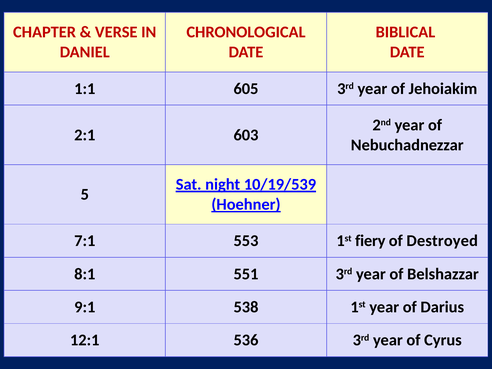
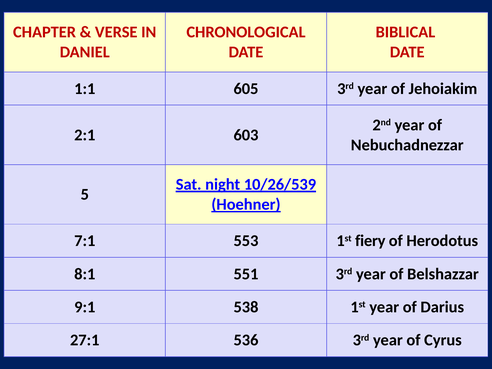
10/19/539: 10/19/539 -> 10/26/539 (280, 185)
Destroyed: Destroyed -> Herodotus (442, 241)
12:1: 12:1 -> 27:1 (85, 340)
